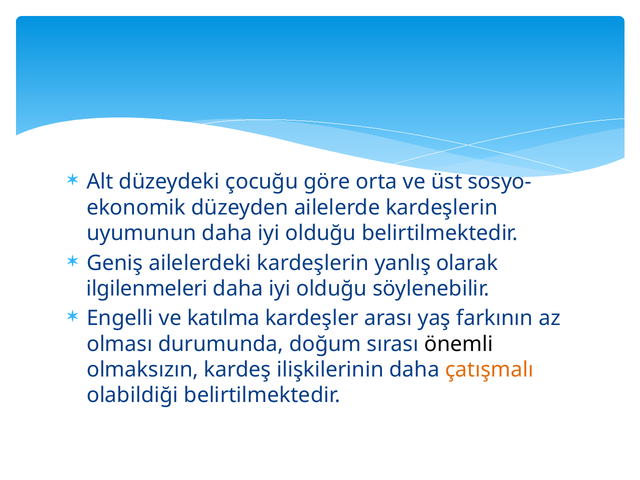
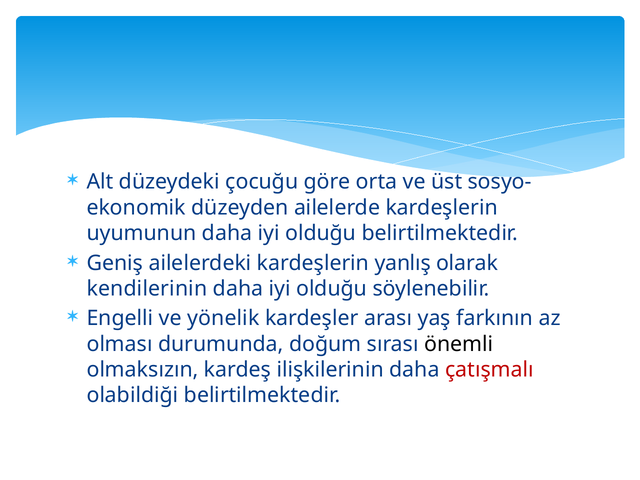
ilgilenmeleri: ilgilenmeleri -> kendilerinin (147, 289)
katılma: katılma -> yönelik (223, 318)
çatışmalı colour: orange -> red (489, 370)
